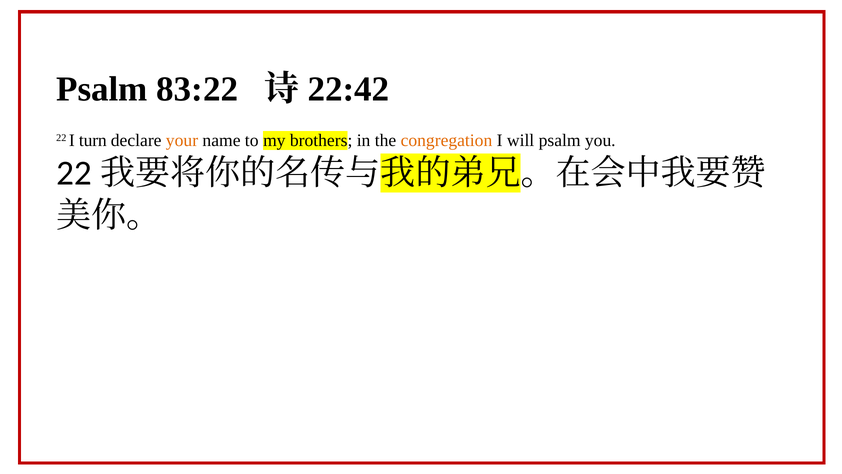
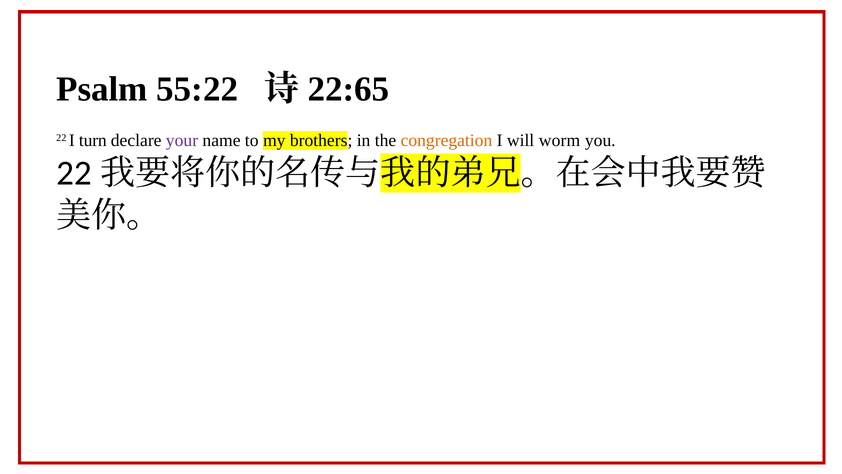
83:22: 83:22 -> 55:22 (197, 89)
22:42: 22:42 -> 22:65 (348, 89)
your colour: orange -> purple (182, 140)
will psalm: psalm -> worm (560, 140)
